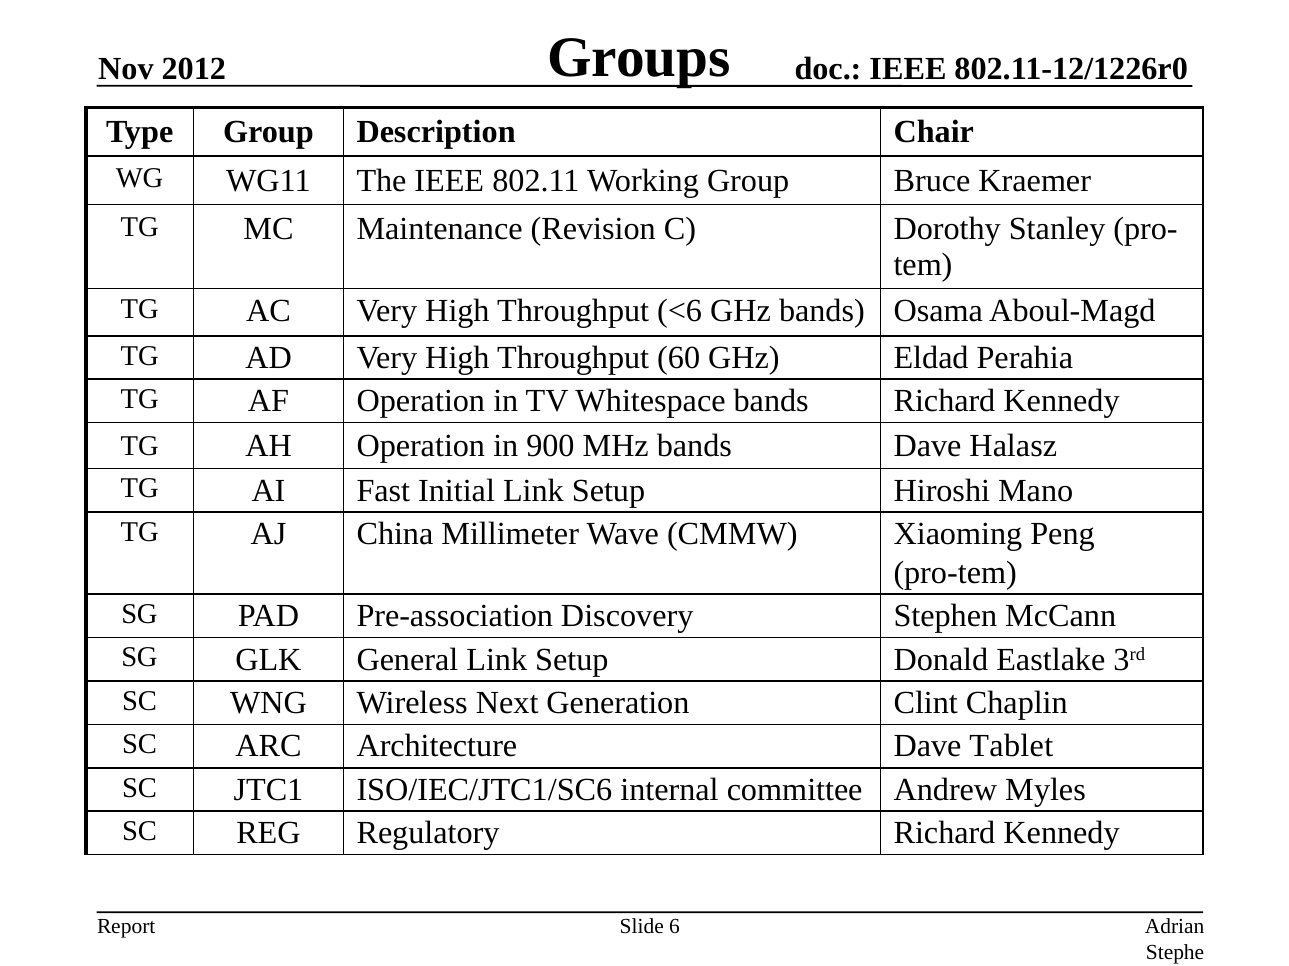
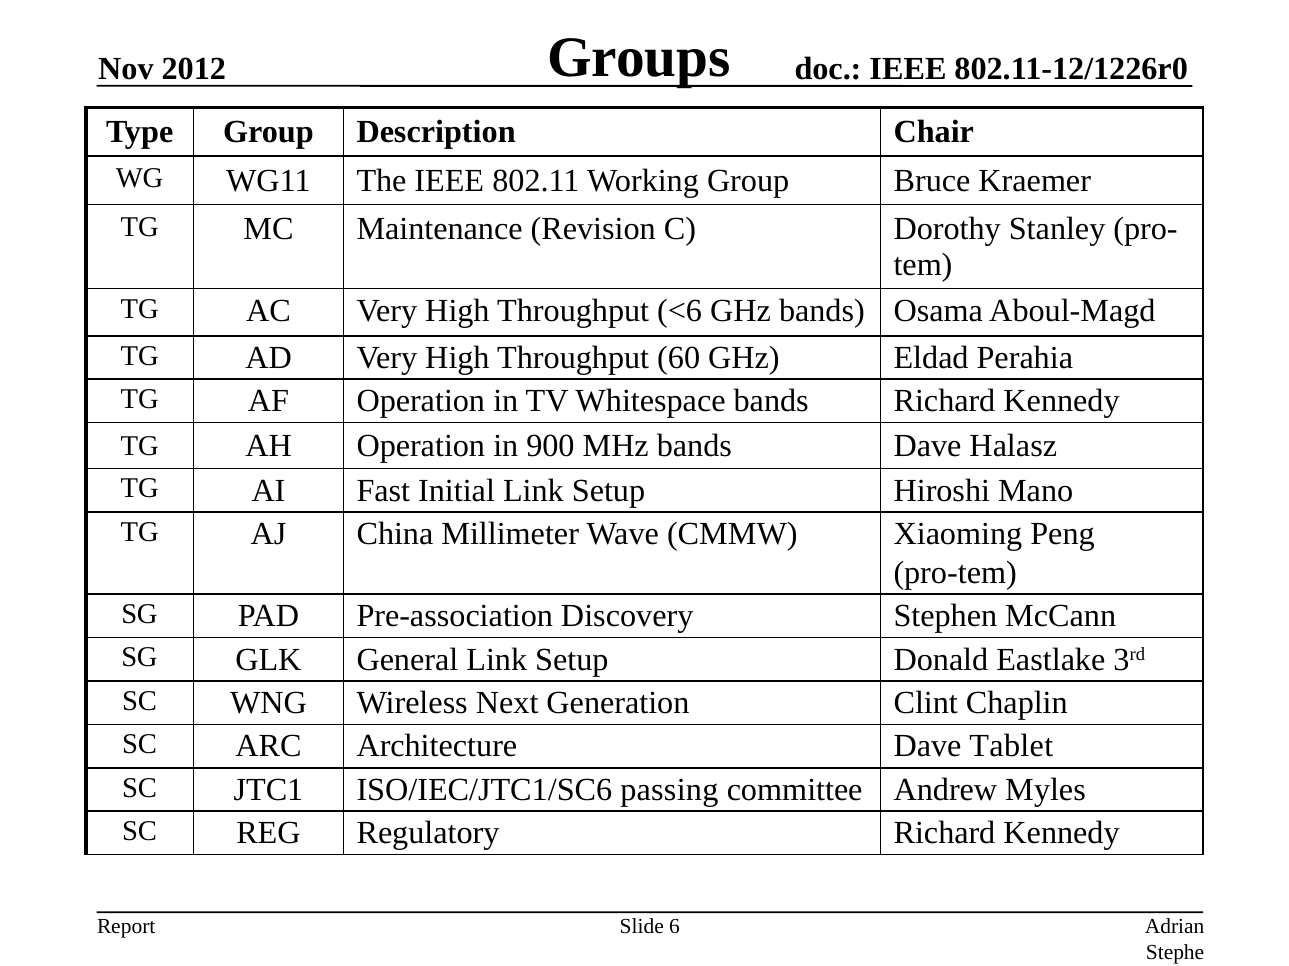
internal: internal -> passing (669, 790)
